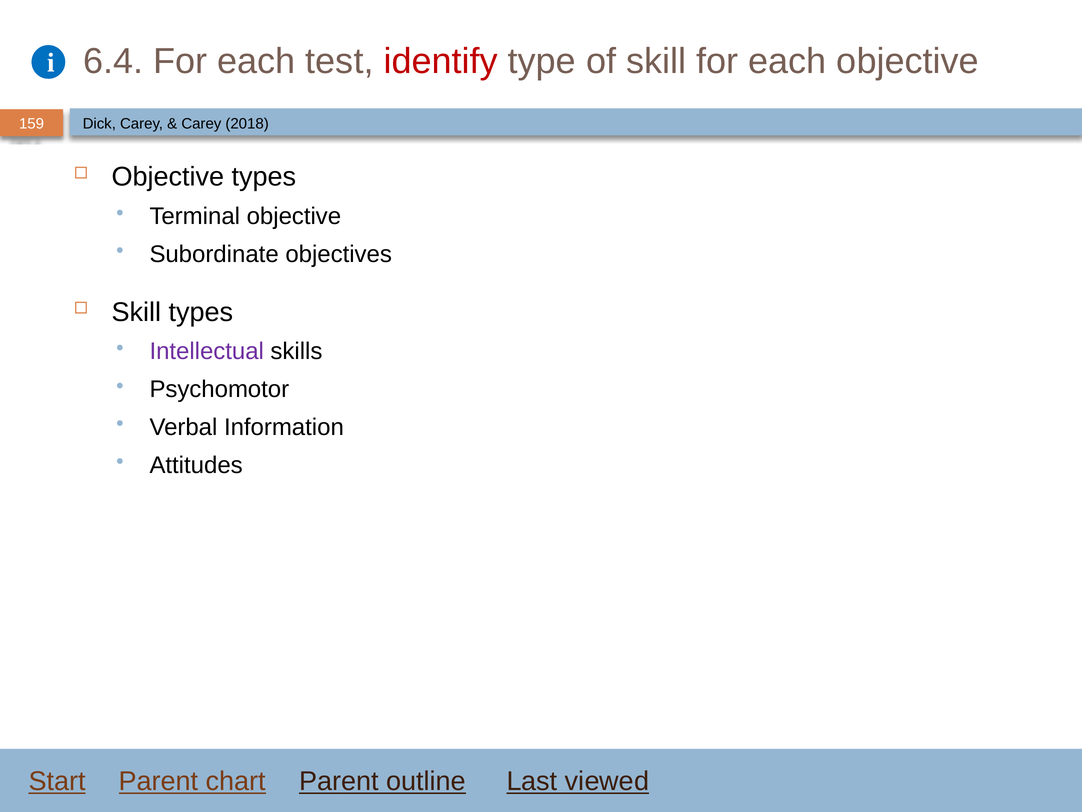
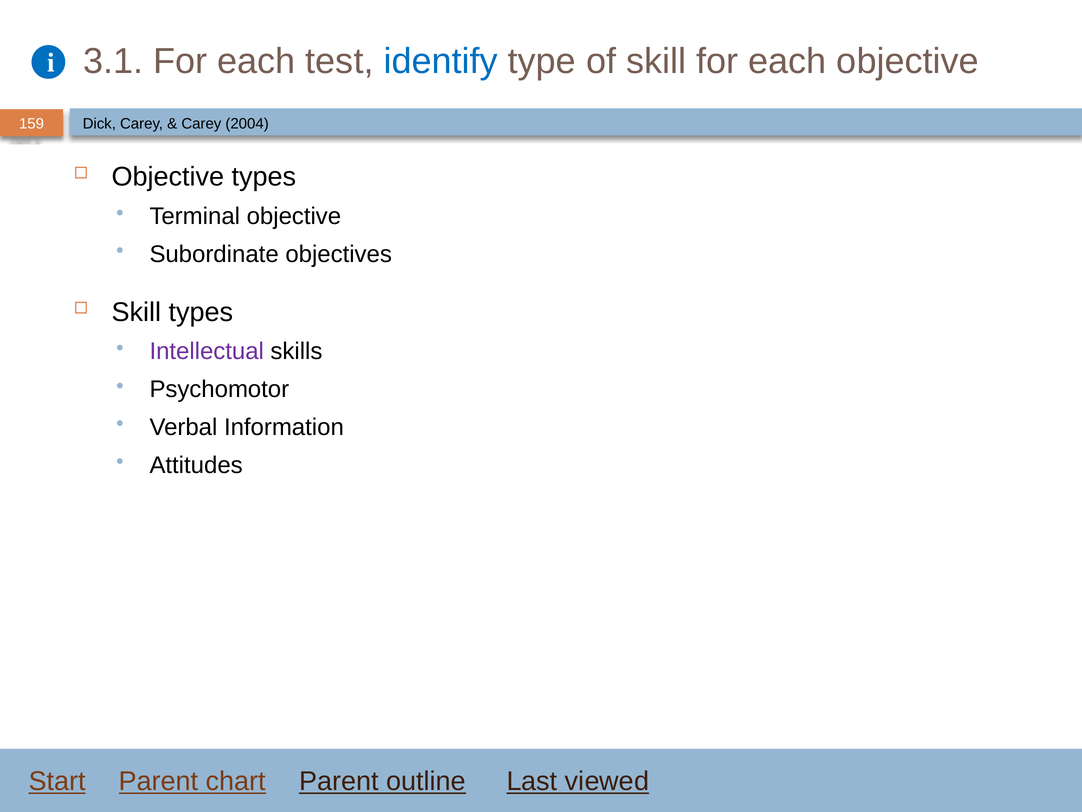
6.4: 6.4 -> 3.1 (113, 61)
identify colour: red -> blue (441, 61)
2018: 2018 -> 2004 (247, 124)
